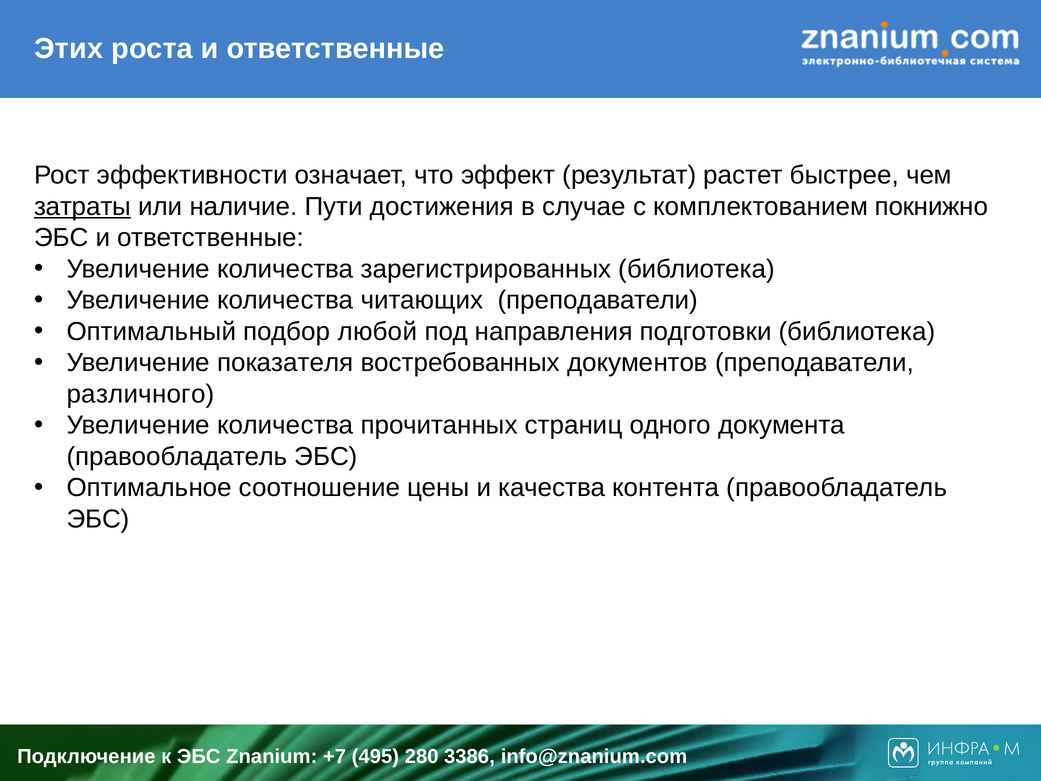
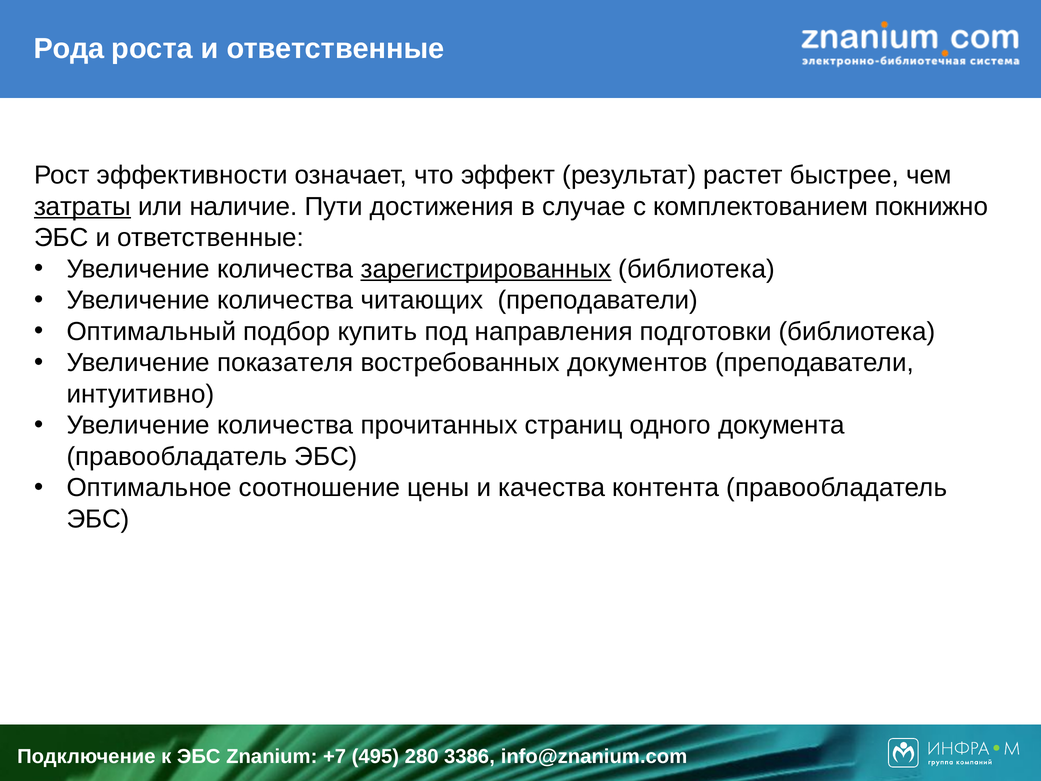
Этих: Этих -> Рода (69, 49)
зарегистрированных underline: none -> present (486, 269)
любой: любой -> купить (377, 331)
различного: различного -> интуитивно (141, 394)
